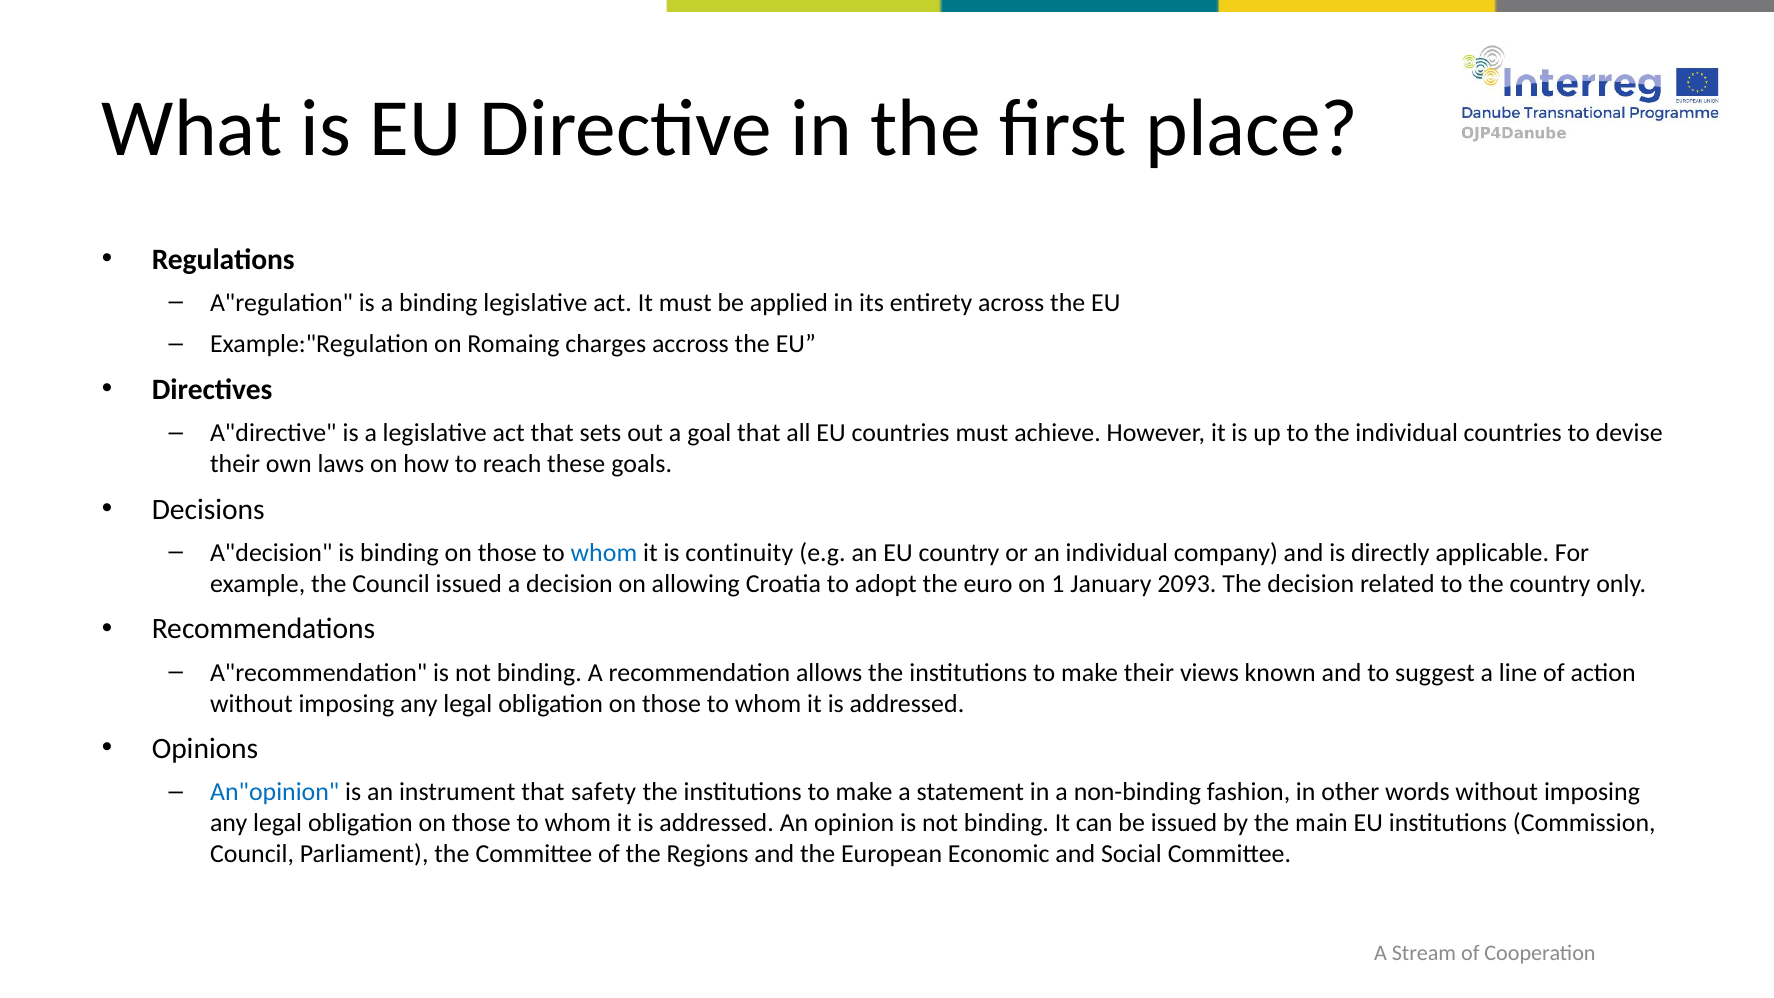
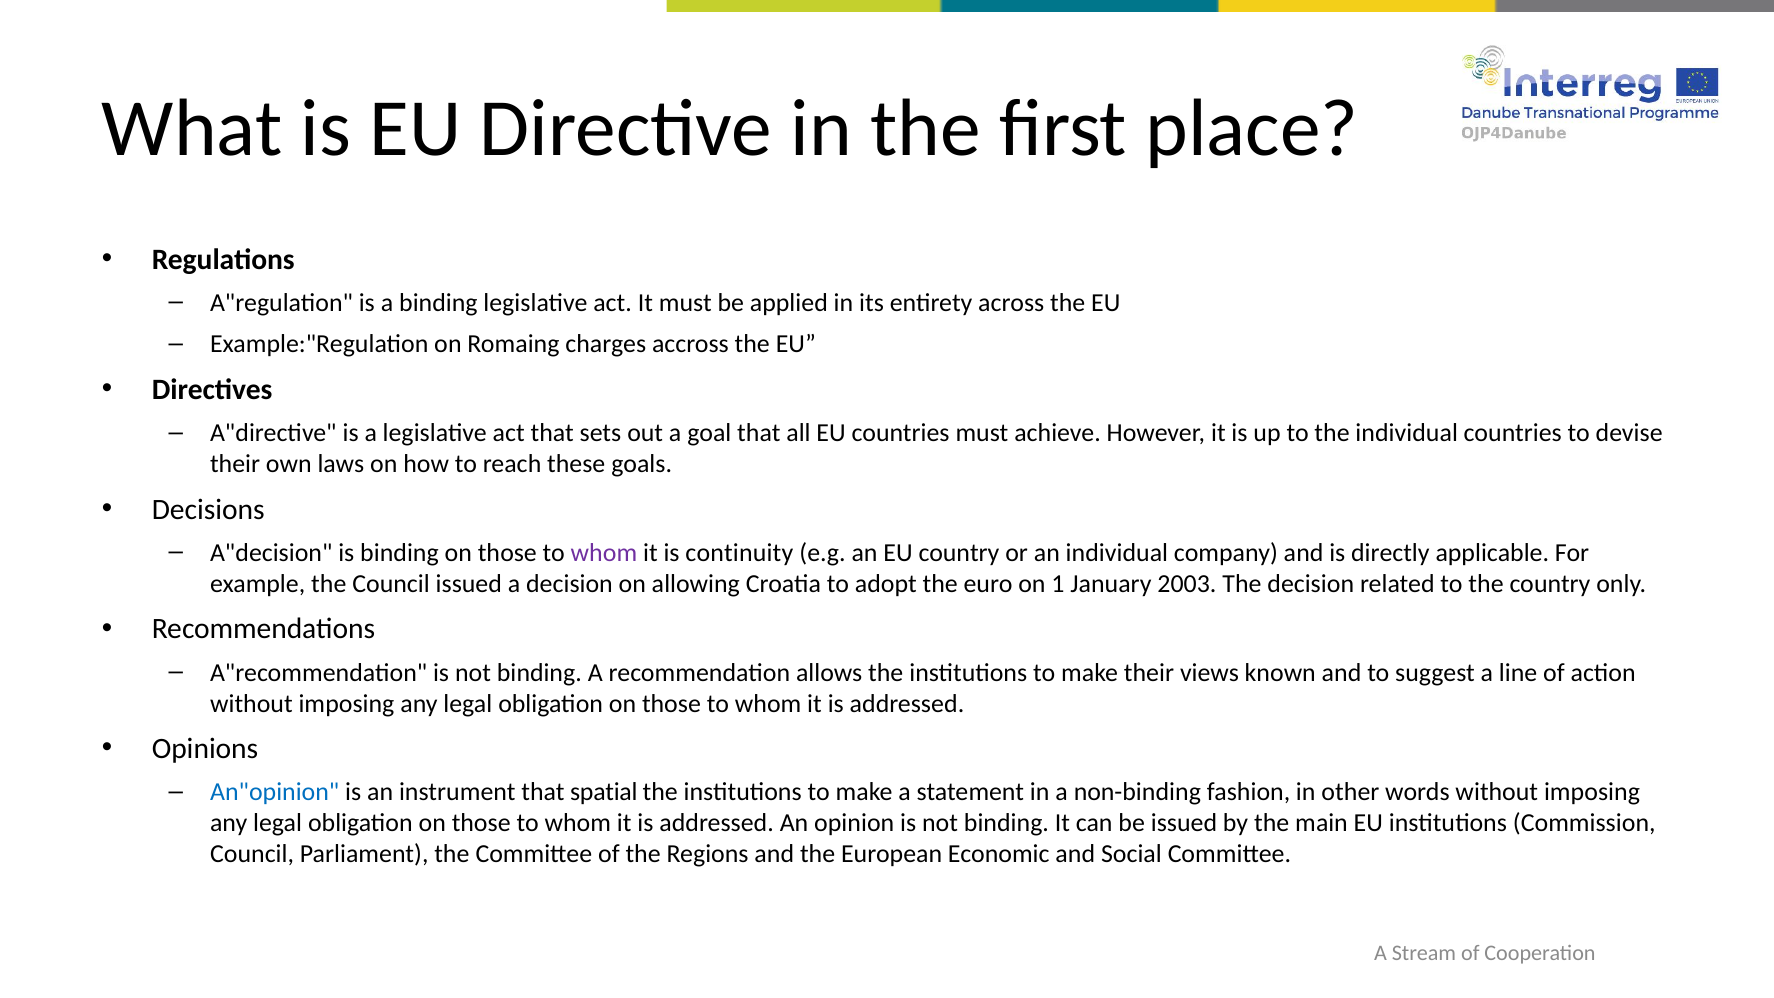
whom colour: blue -> purple (604, 553)
2093: 2093 -> 2003 (1187, 584)
safety: safety -> spatial (604, 792)
